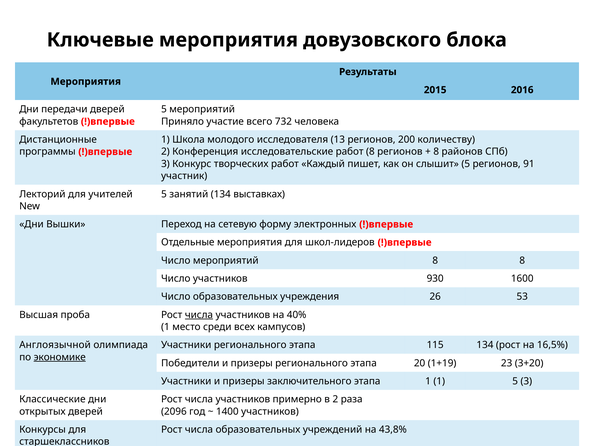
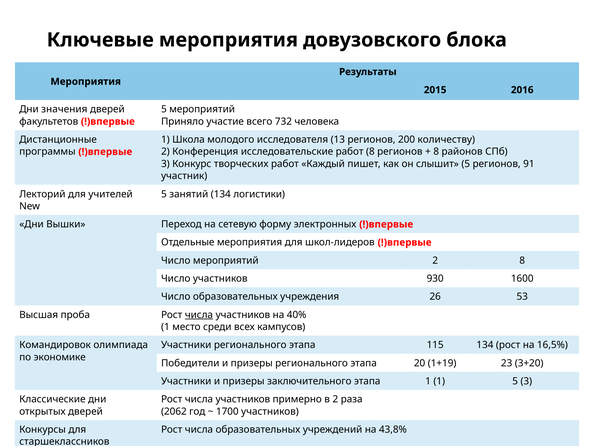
передачи: передачи -> значения (64, 109)
выставках: выставках -> логистики (259, 194)
мероприятий 8: 8 -> 2 (435, 260)
Англоязычной: Англоязычной -> Командировок (55, 345)
экономике underline: present -> none (60, 357)
2096: 2096 -> 2062 (174, 411)
1400: 1400 -> 1700 (227, 411)
